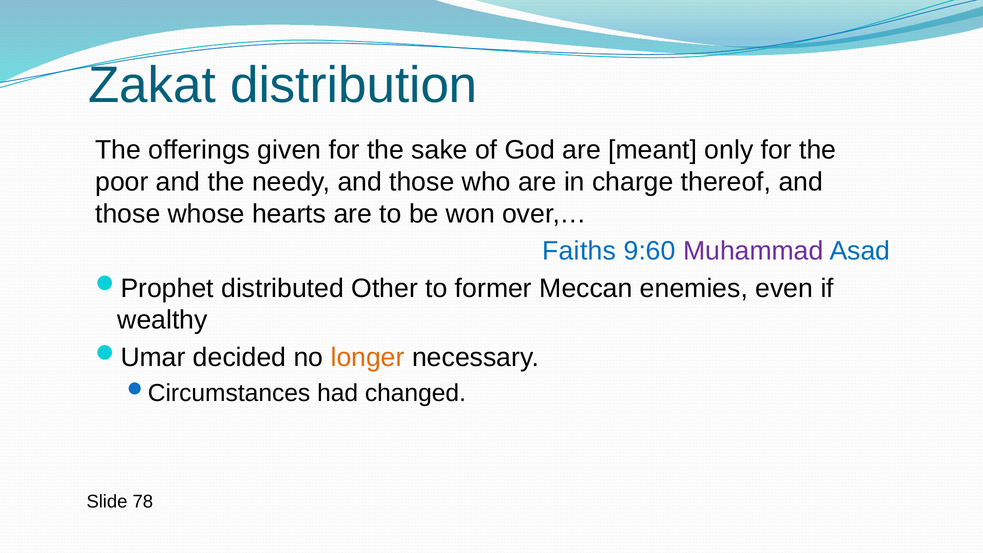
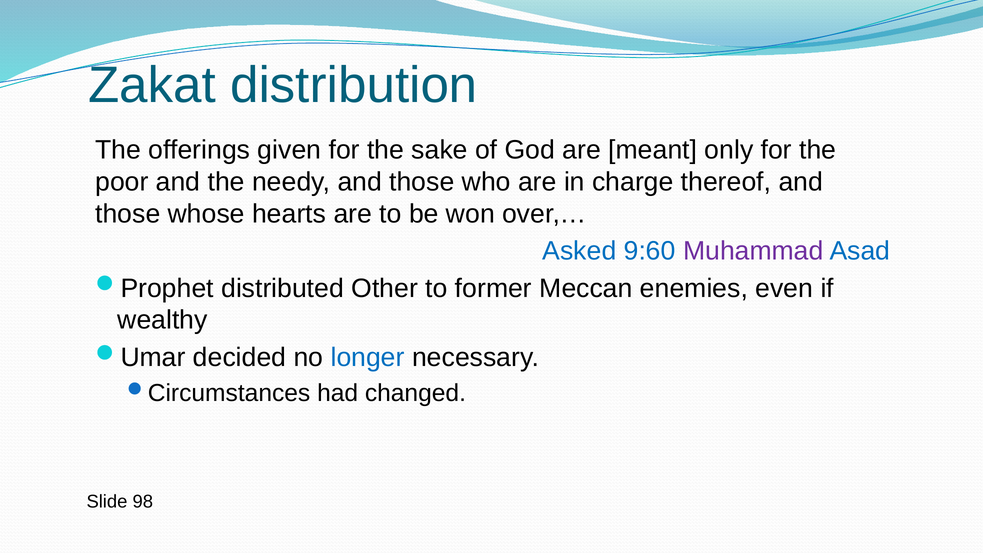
Faiths: Faiths -> Asked (579, 251)
longer colour: orange -> blue (368, 357)
78: 78 -> 98 (143, 501)
